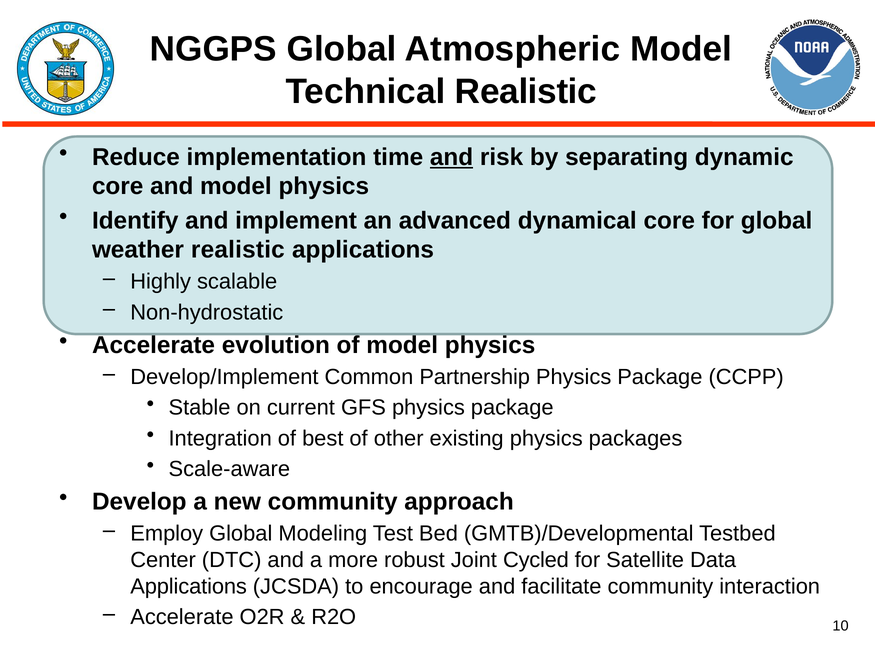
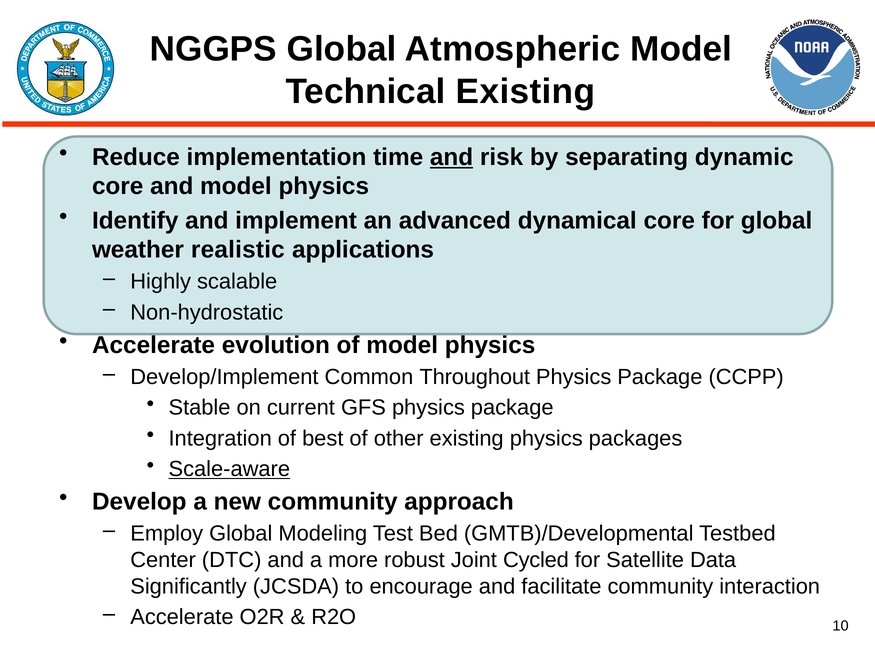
Technical Realistic: Realistic -> Existing (526, 91)
Partnership: Partnership -> Throughout (475, 377)
Scale-aware underline: none -> present (229, 468)
Applications: Applications -> Significantly (189, 586)
